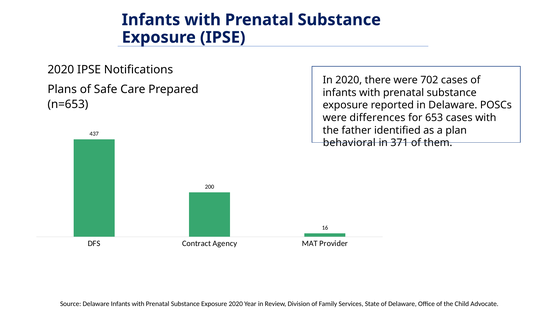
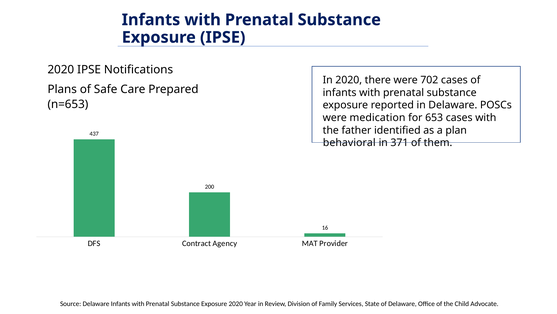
differences: differences -> medication (377, 117)
